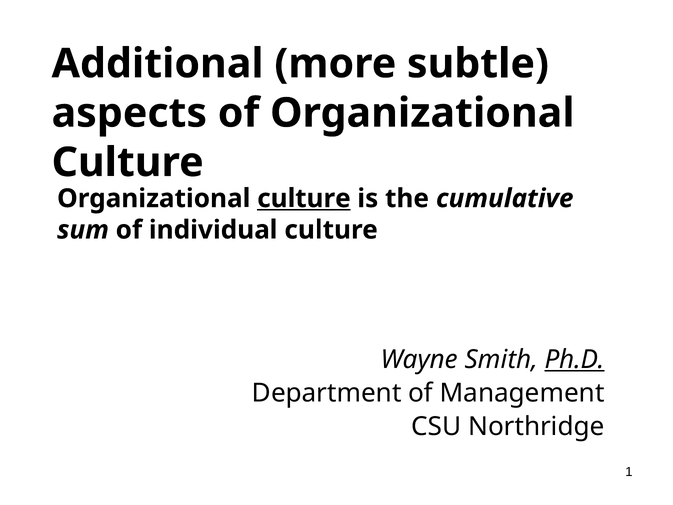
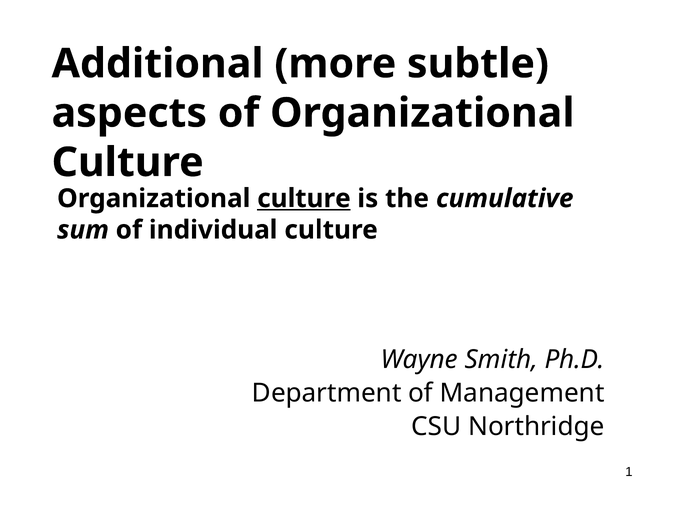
Ph.D underline: present -> none (575, 359)
